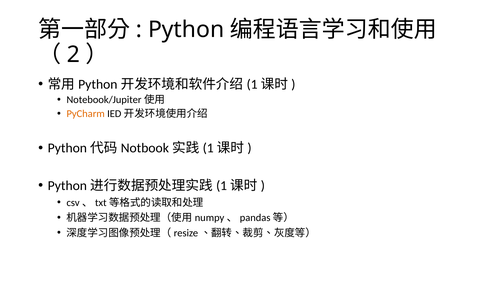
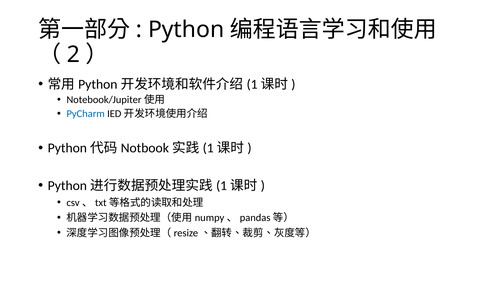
PyCharm colour: orange -> blue (86, 114)
